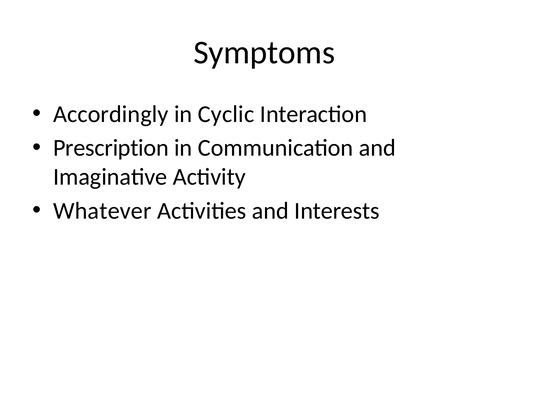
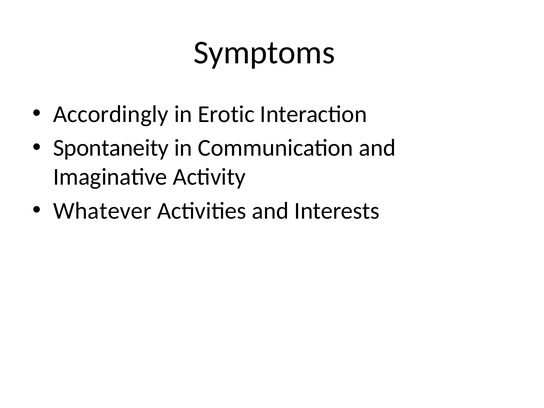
Cyclic: Cyclic -> Erotic (226, 114)
Prescription: Prescription -> Spontaneity (111, 148)
